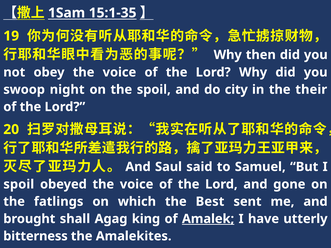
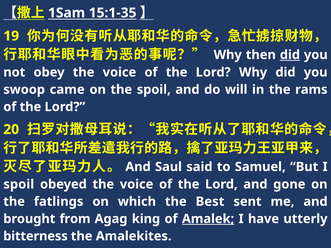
did underline: none -> present (290, 55)
night: night -> came (67, 90)
city: city -> will (236, 90)
their: their -> rams (311, 90)
shall: shall -> from (75, 219)
